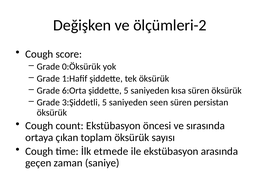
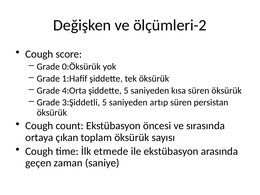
6:Orta: 6:Orta -> 4:Orta (74, 91)
seen: seen -> artıp (159, 102)
